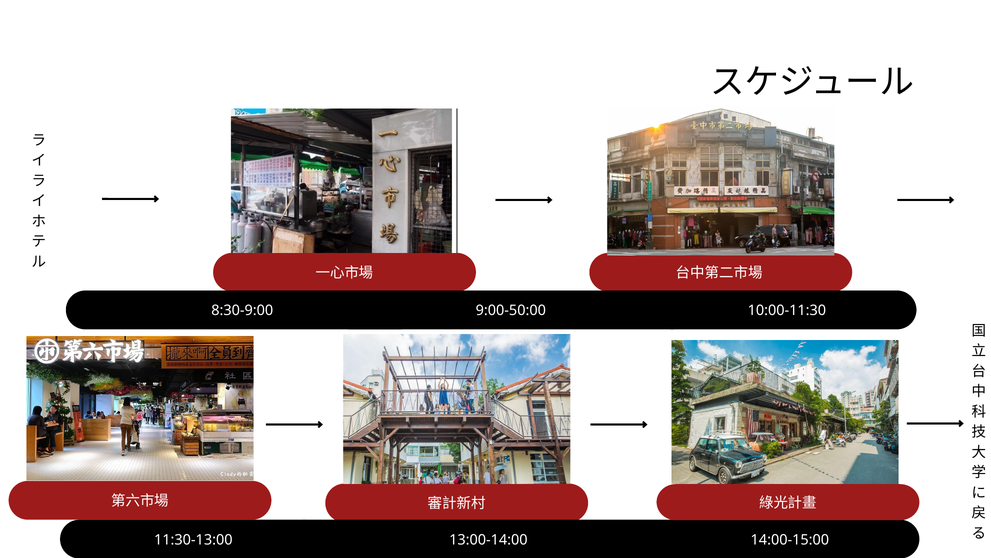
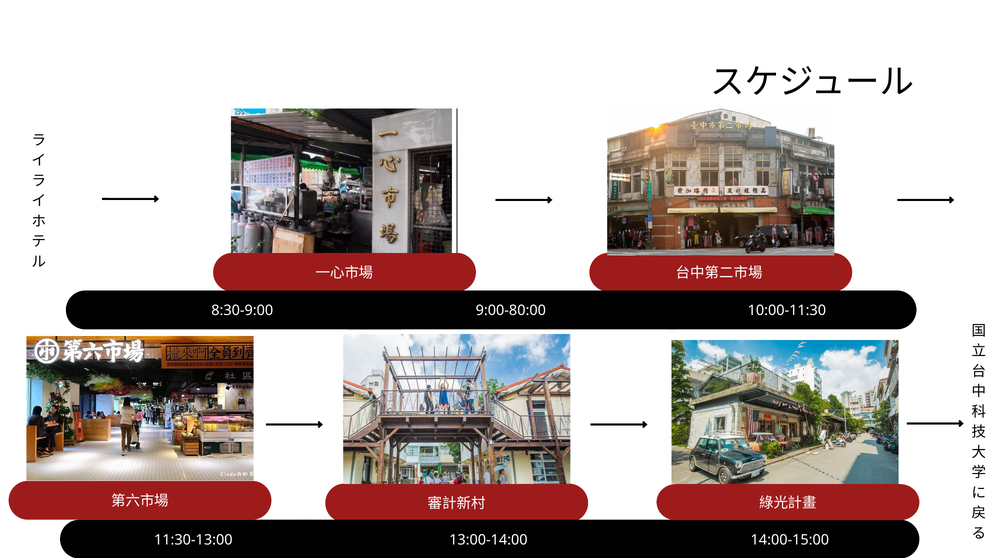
9:00-50:00: 9:00-50:00 -> 9:00-80:00 (511, 310)
